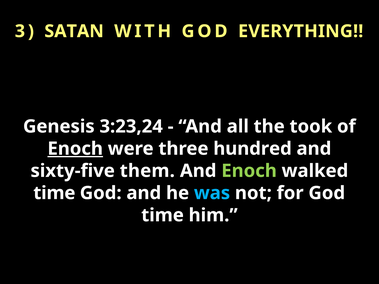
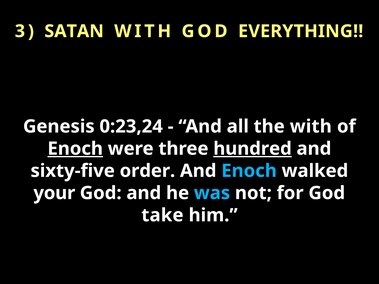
3:23,24: 3:23,24 -> 0:23,24 (131, 127)
the took: took -> with (311, 127)
hundred underline: none -> present (253, 149)
them: them -> order (147, 171)
Enoch colour: light green -> light blue (249, 171)
time: time -> your (54, 193)
time: time -> take (162, 215)
